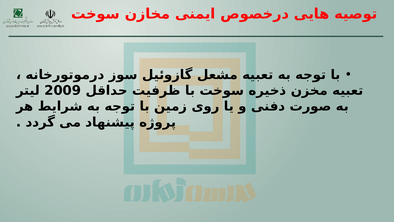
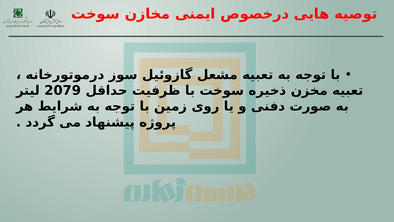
2009: 2009 -> 2079 (63, 90)
